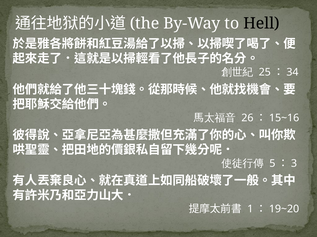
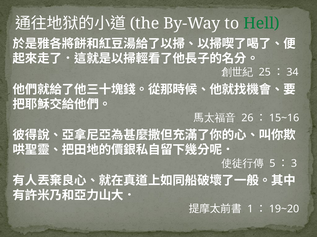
Hell colour: black -> green (261, 23)
